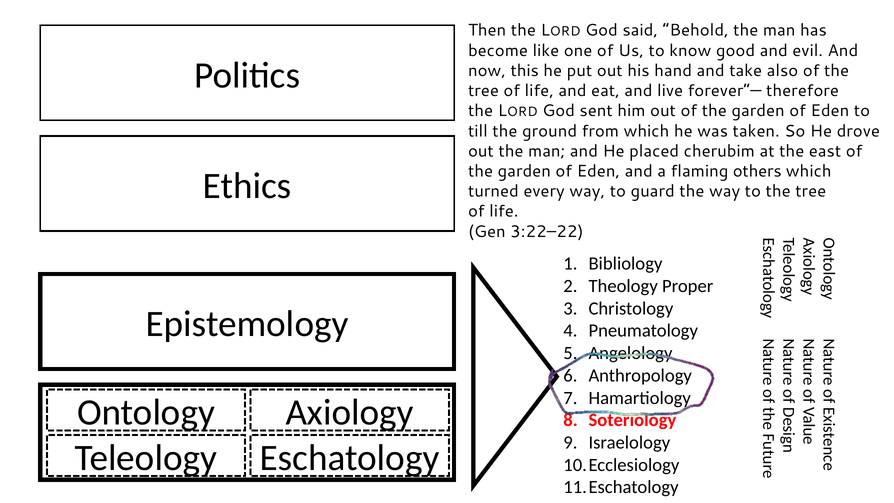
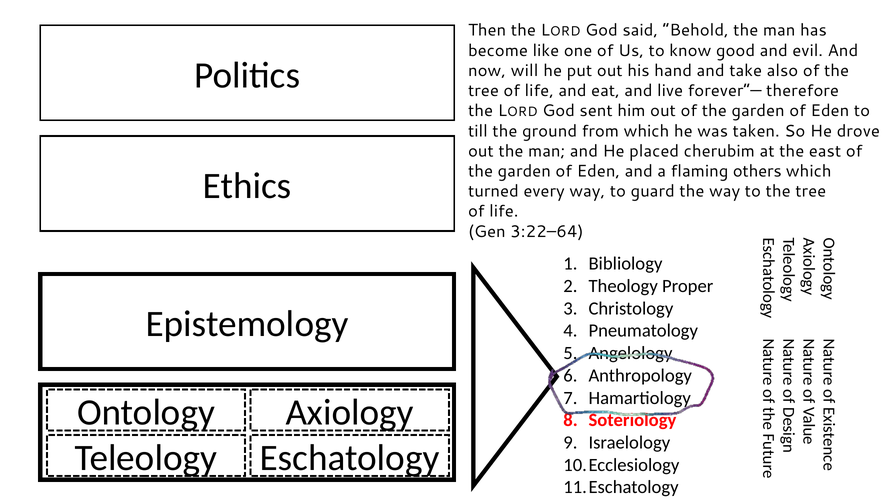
this: this -> will (525, 71)
3:22–22: 3:22–22 -> 3:22–64 (547, 232)
